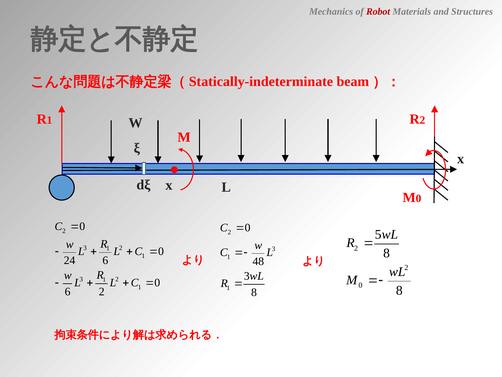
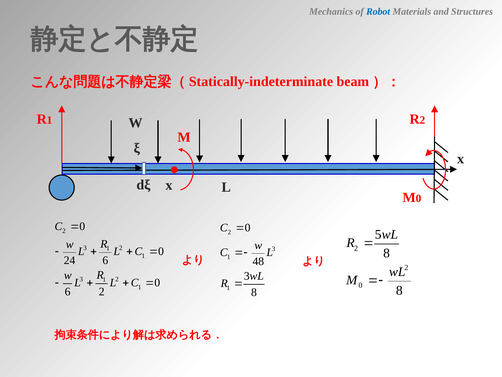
Robot colour: red -> blue (378, 11)
